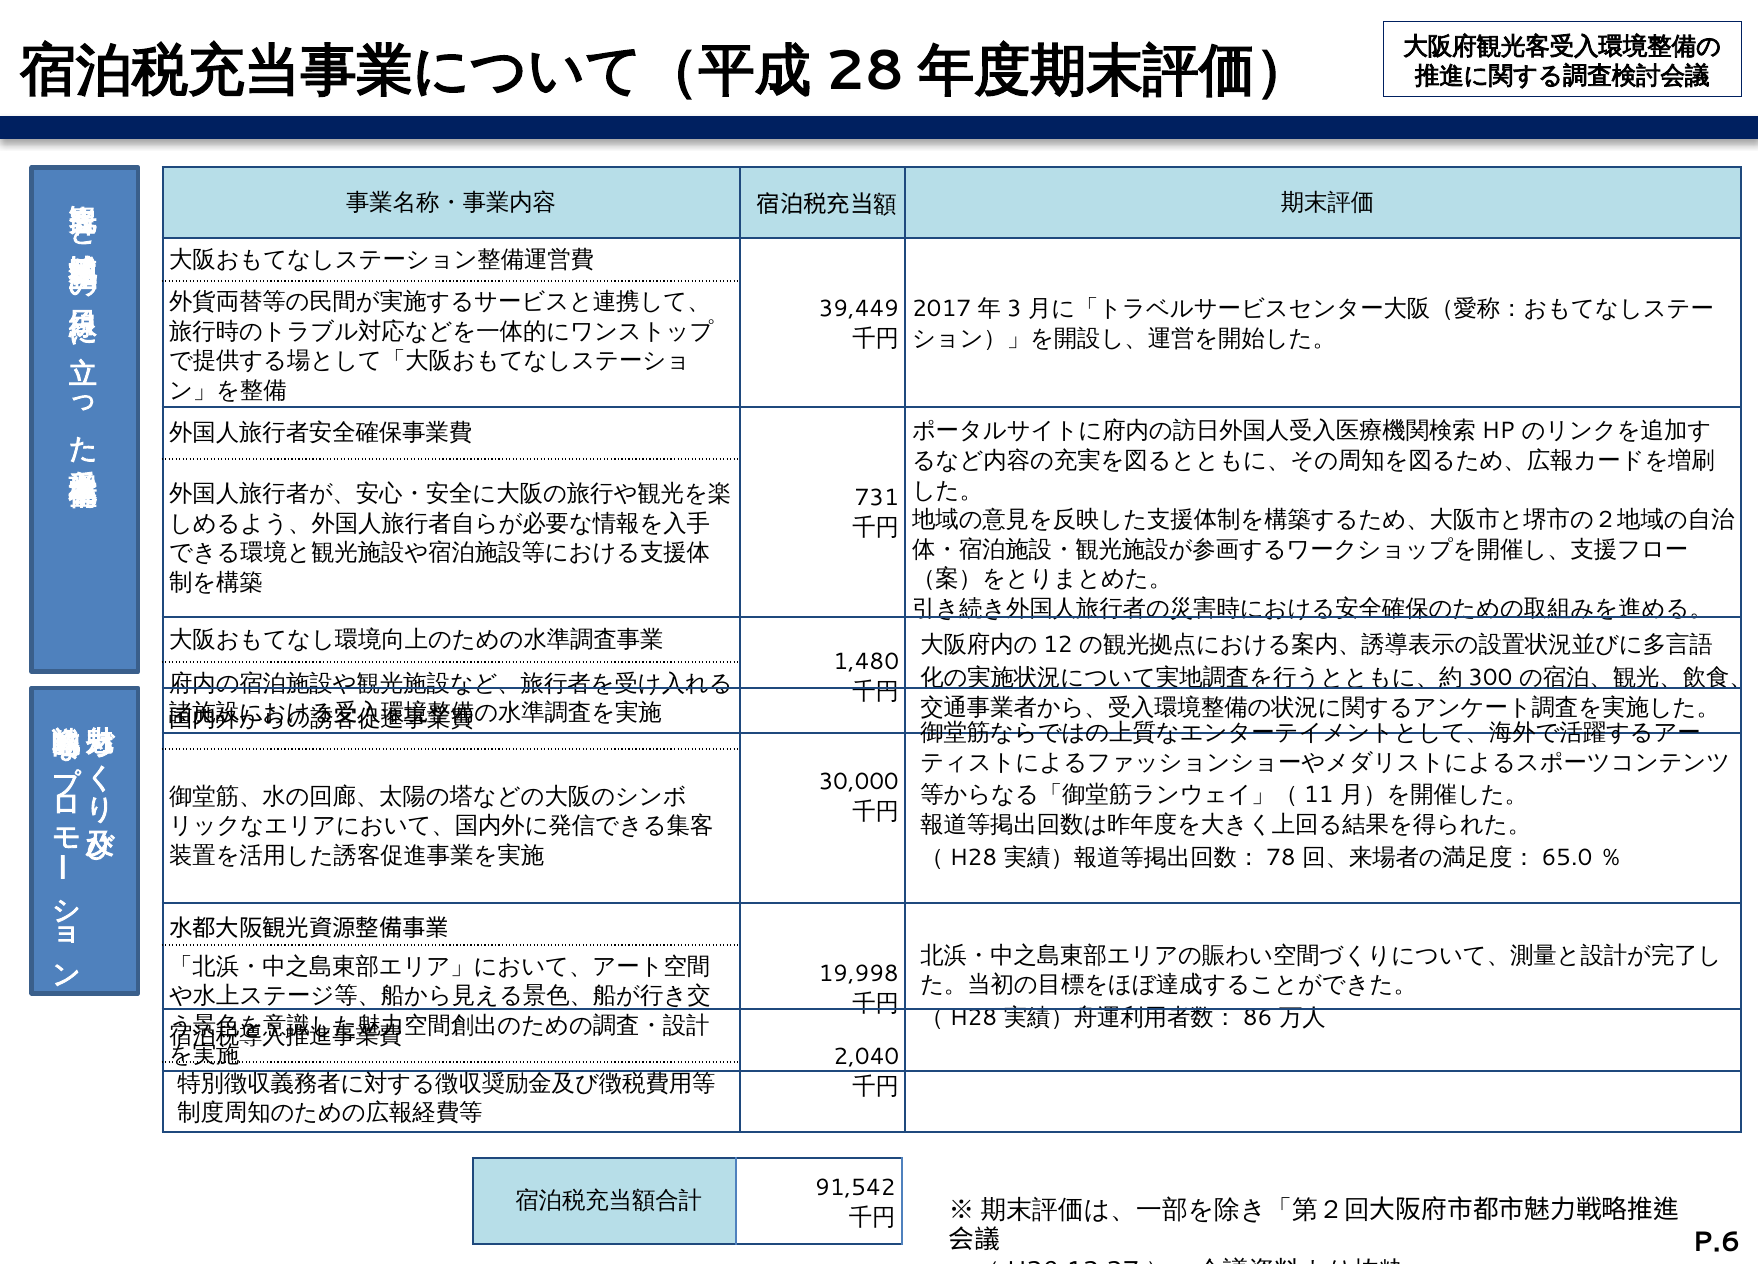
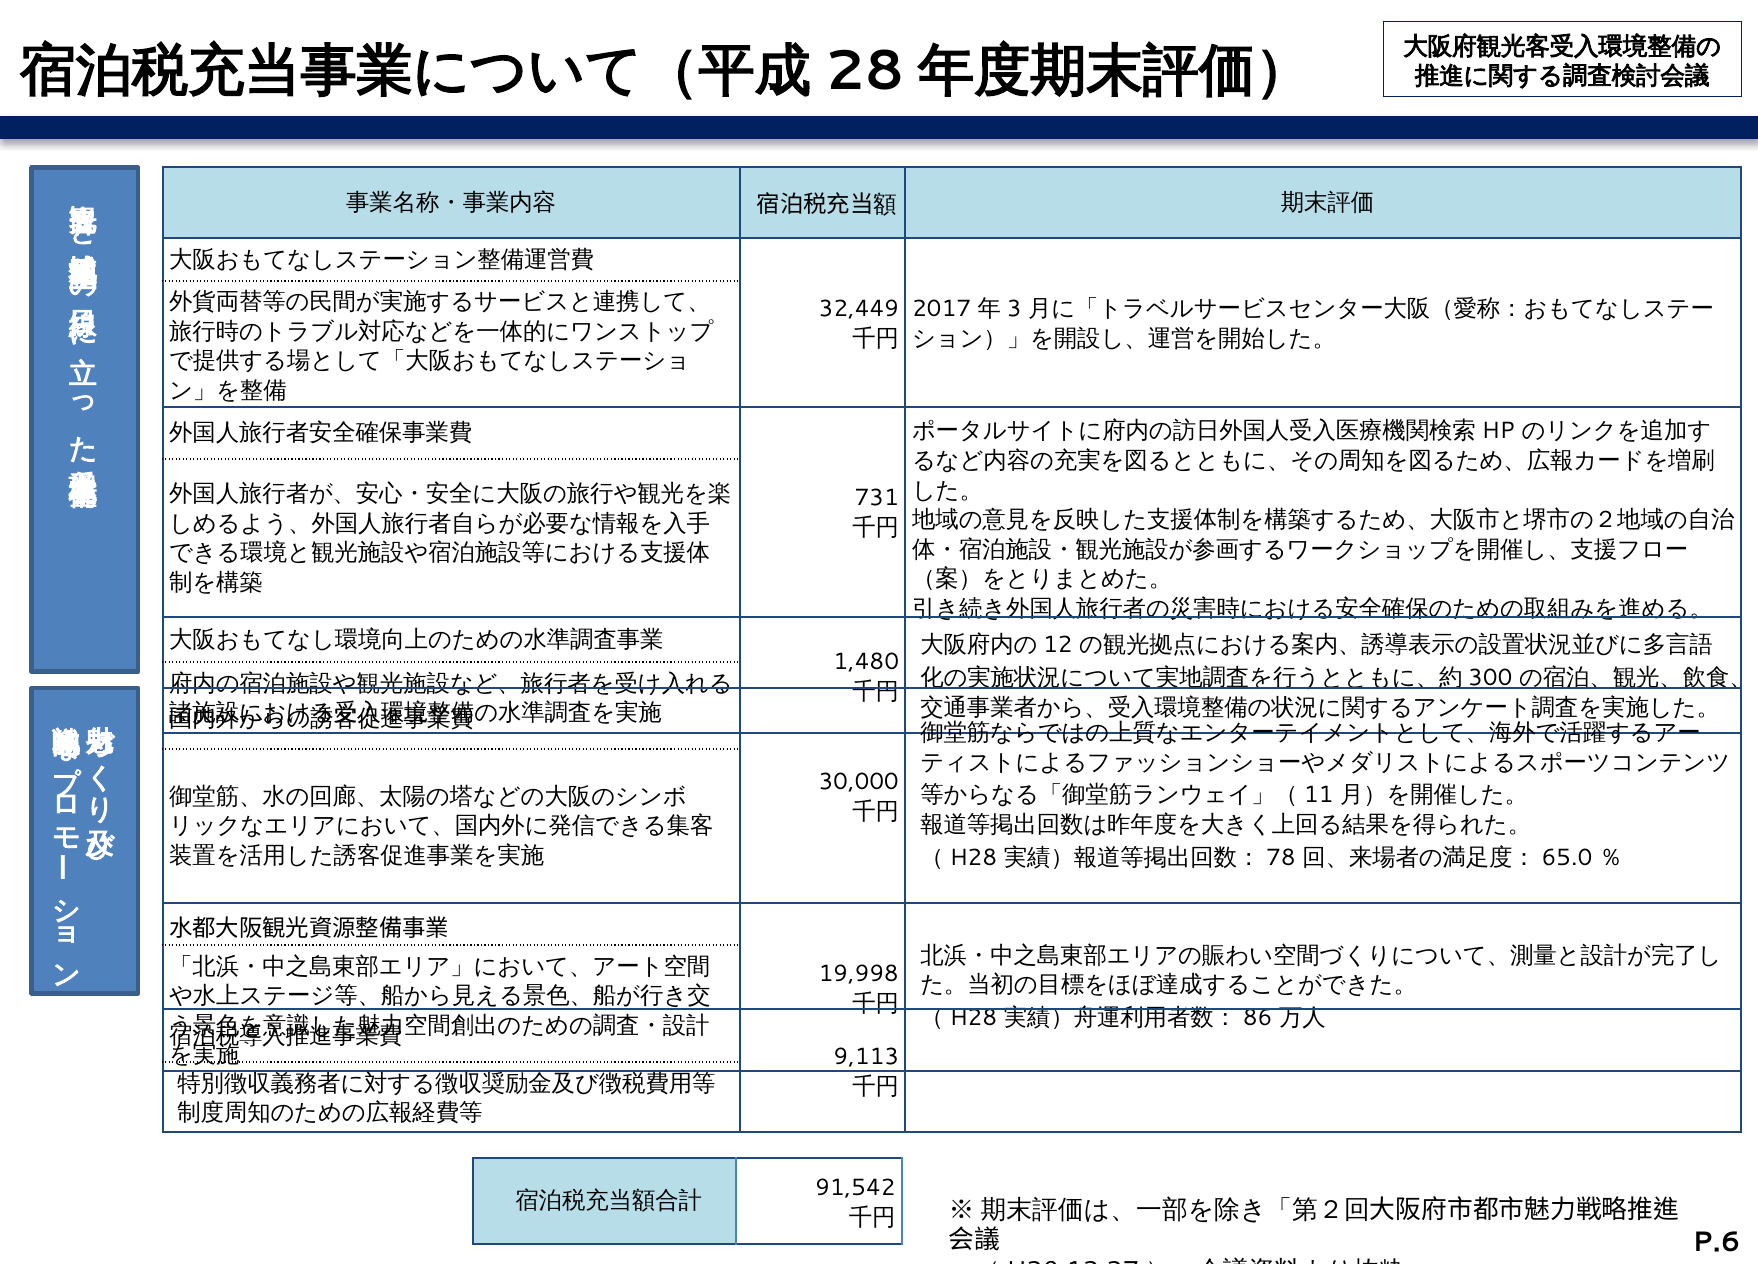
39,449: 39,449 -> 32,449 (859, 309)
2,040: 2,040 -> 9,113 (866, 1057)
